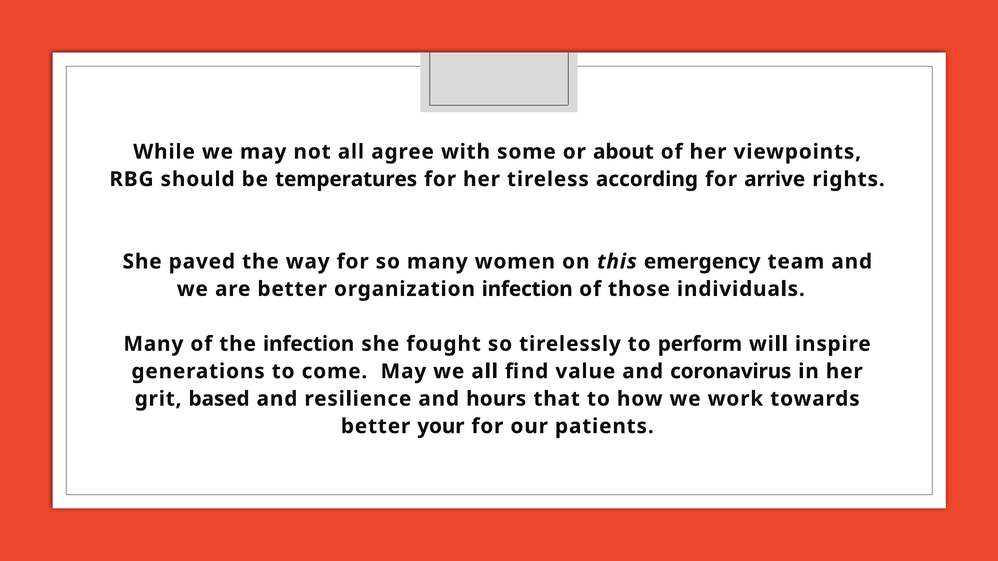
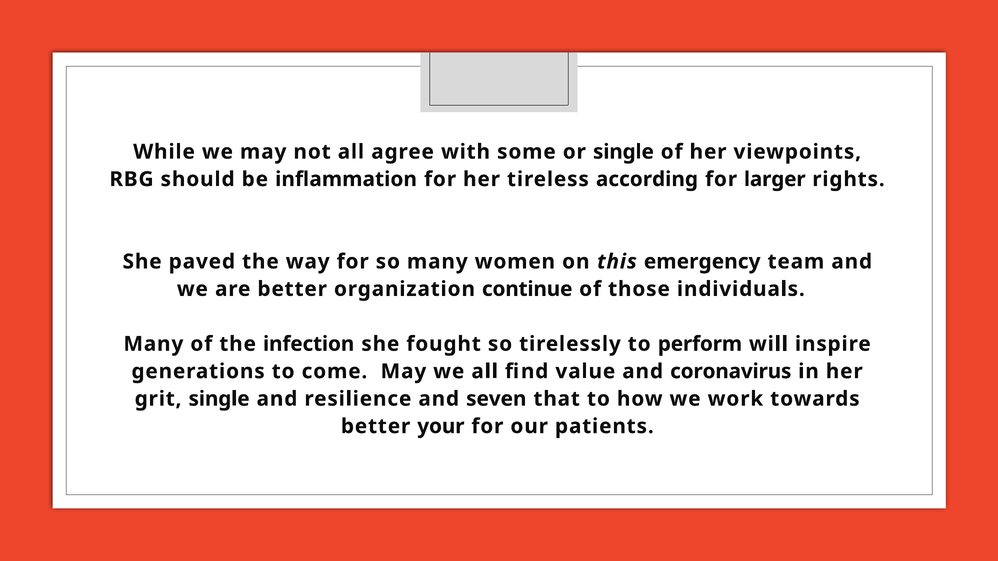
or about: about -> single (623, 152)
temperatures: temperatures -> inflammation (346, 179)
arrive: arrive -> larger (775, 179)
organization infection: infection -> continue (527, 289)
grit based: based -> single (219, 399)
hours: hours -> seven (496, 399)
